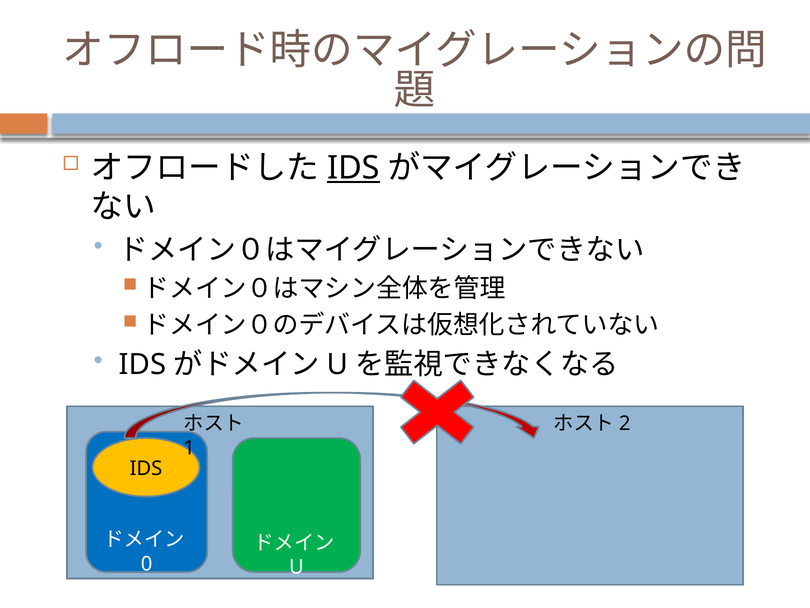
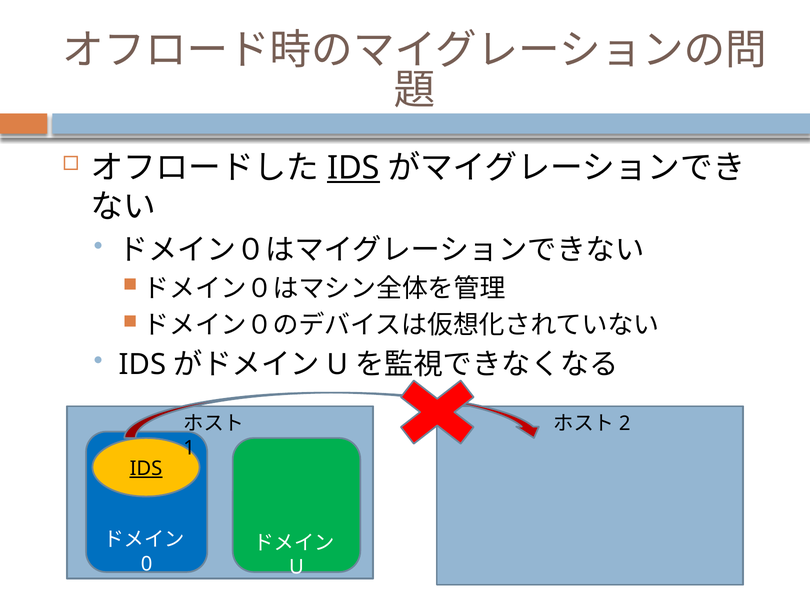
IDS underline: none -> present (146, 468)
